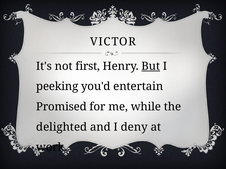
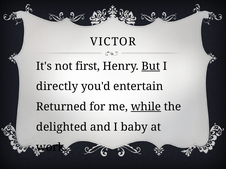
peeking: peeking -> directly (57, 87)
Promised: Promised -> Returned (61, 107)
while underline: none -> present (146, 107)
deny: deny -> baby (134, 127)
